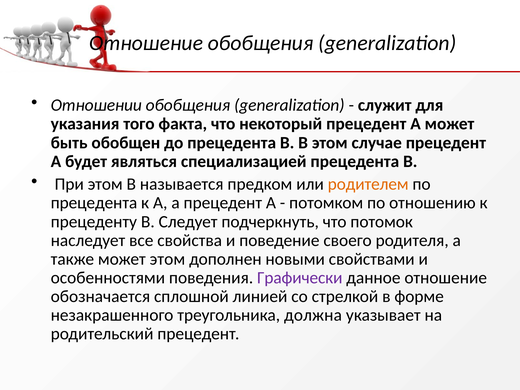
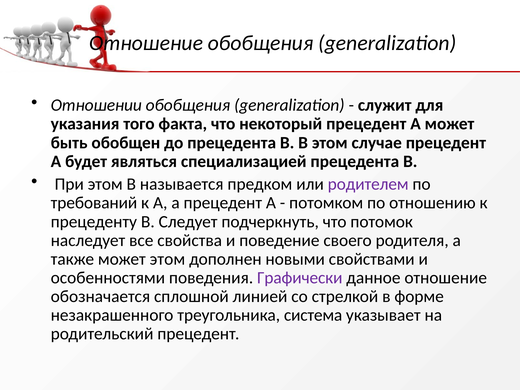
родителем colour: orange -> purple (368, 184)
прецедента: прецедента -> требований (94, 203)
должна: должна -> система (313, 315)
